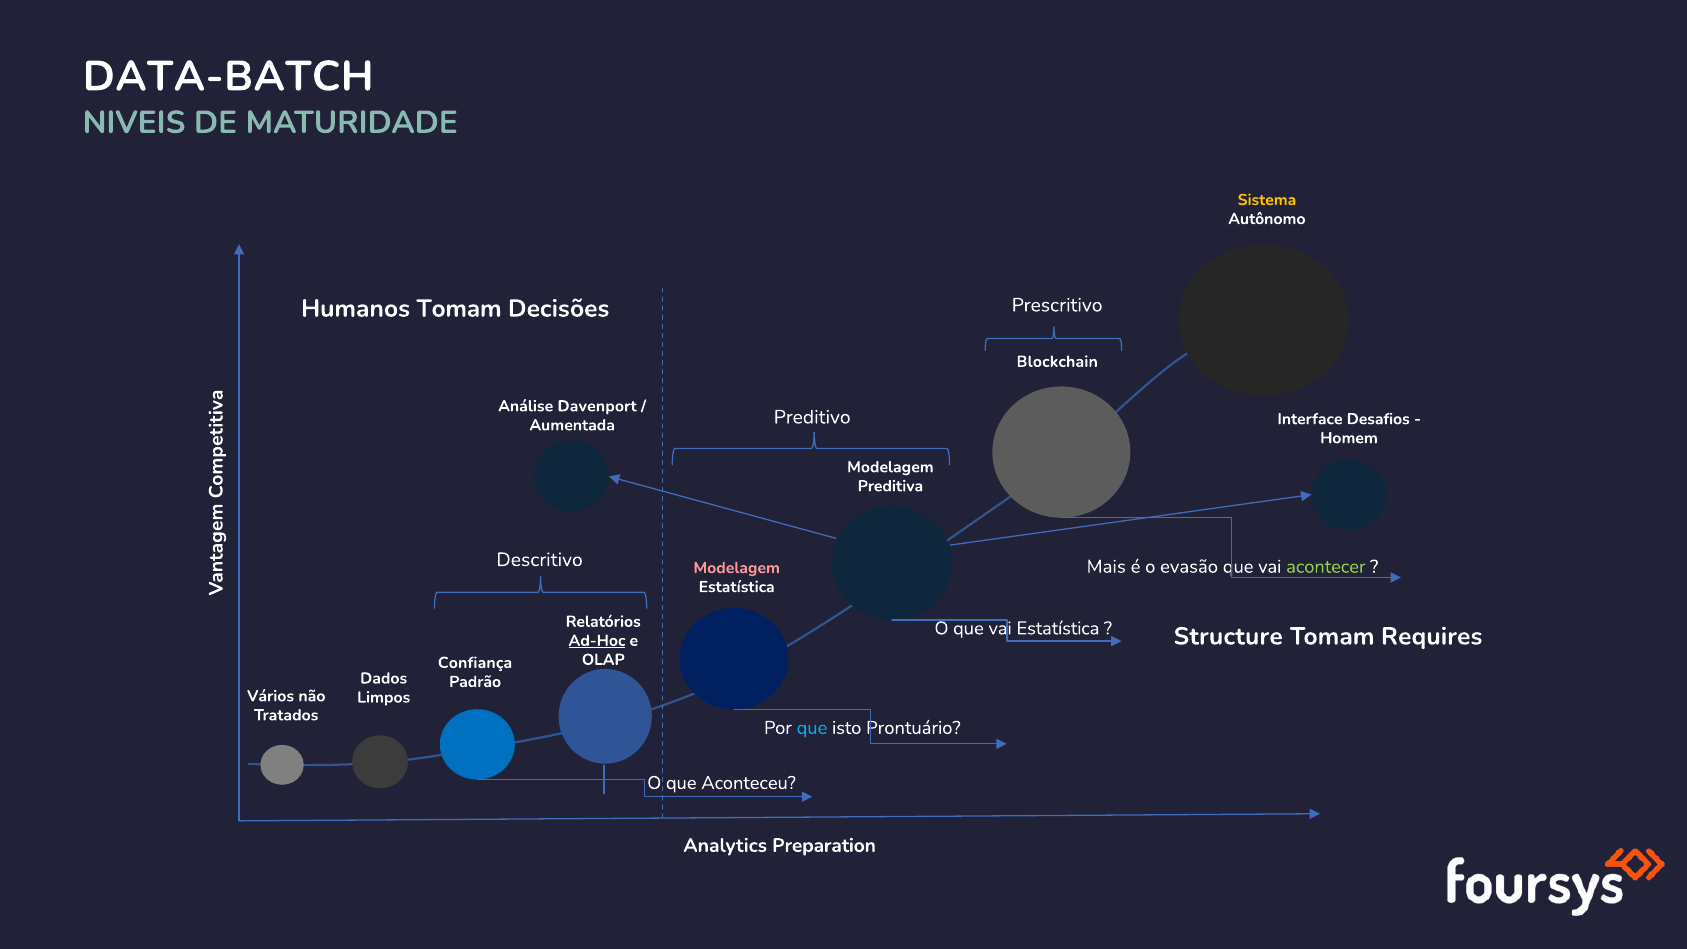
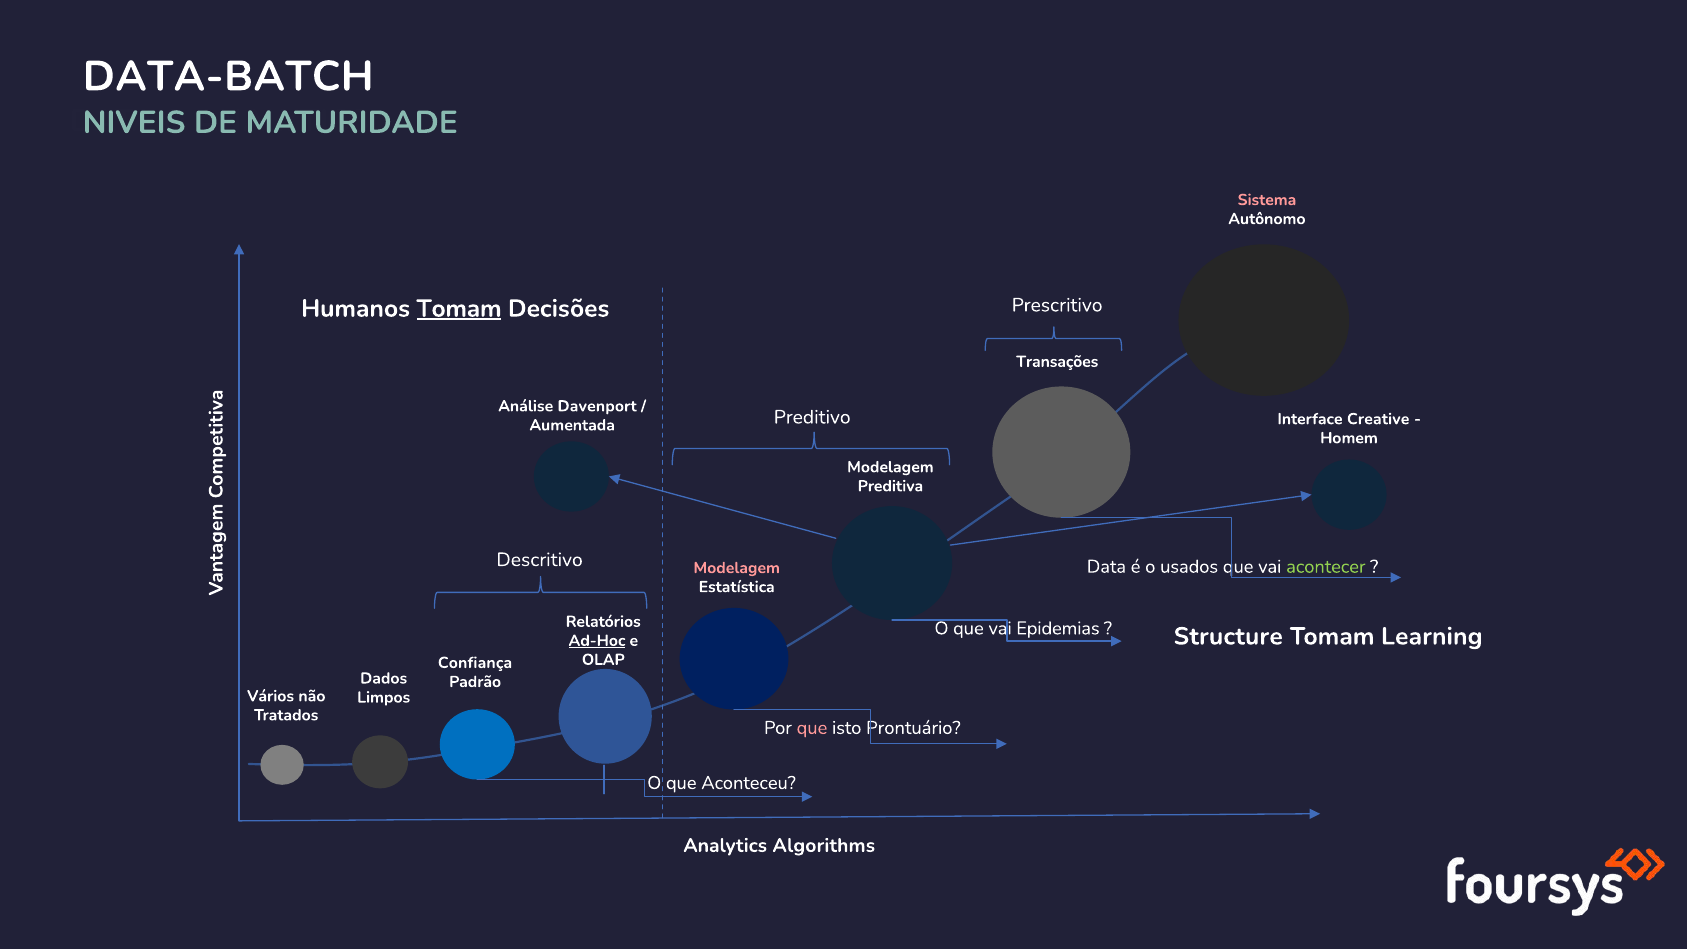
Sistema colour: yellow -> pink (1267, 200)
Tomam underline: none -> present (459, 308)
Blockchain: Blockchain -> Transações (1057, 362)
Desafios: Desafios -> Creative (1378, 419)
Mais: Mais -> Data (1106, 567)
evasão: evasão -> usados (1189, 567)
vai Estatística: Estatística -> Epidemias (1058, 628)
Requires: Requires -> Learning (1432, 636)
que colour: light blue -> pink (812, 728)
Preparation: Preparation -> Algorithms (824, 845)
